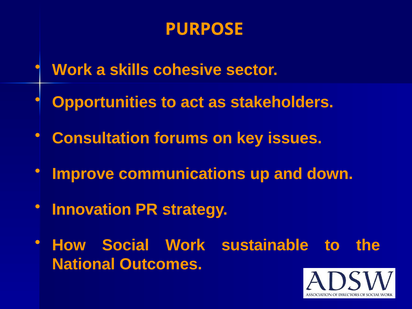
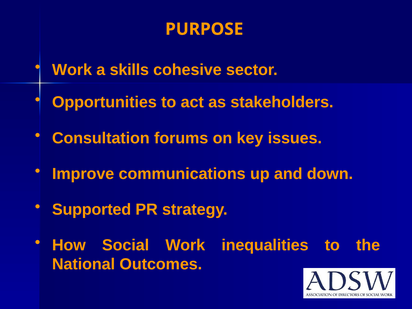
Innovation: Innovation -> Supported (92, 209)
sustainable: sustainable -> inequalities (265, 245)
